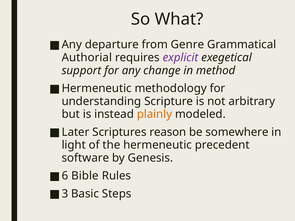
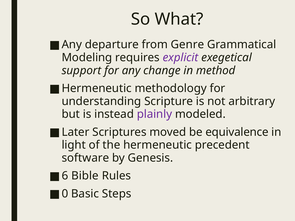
Authorial: Authorial -> Modeling (87, 58)
plainly colour: orange -> purple (154, 114)
reason: reason -> moved (168, 132)
somewhere: somewhere -> equivalence (237, 132)
3: 3 -> 0 (65, 194)
